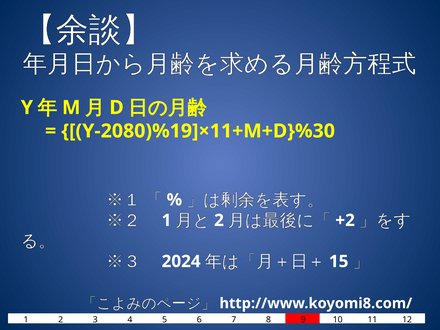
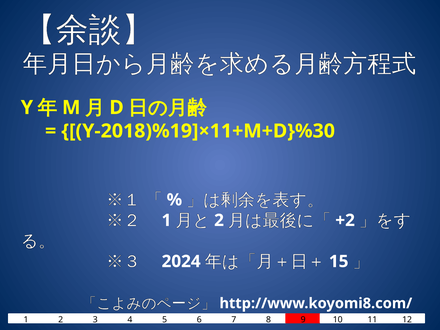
Y-2080)%19]×11+M+D}%30: Y-2080)%19]×11+M+D}%30 -> Y-2018)%19]×11+M+D}%30 (198, 131)
